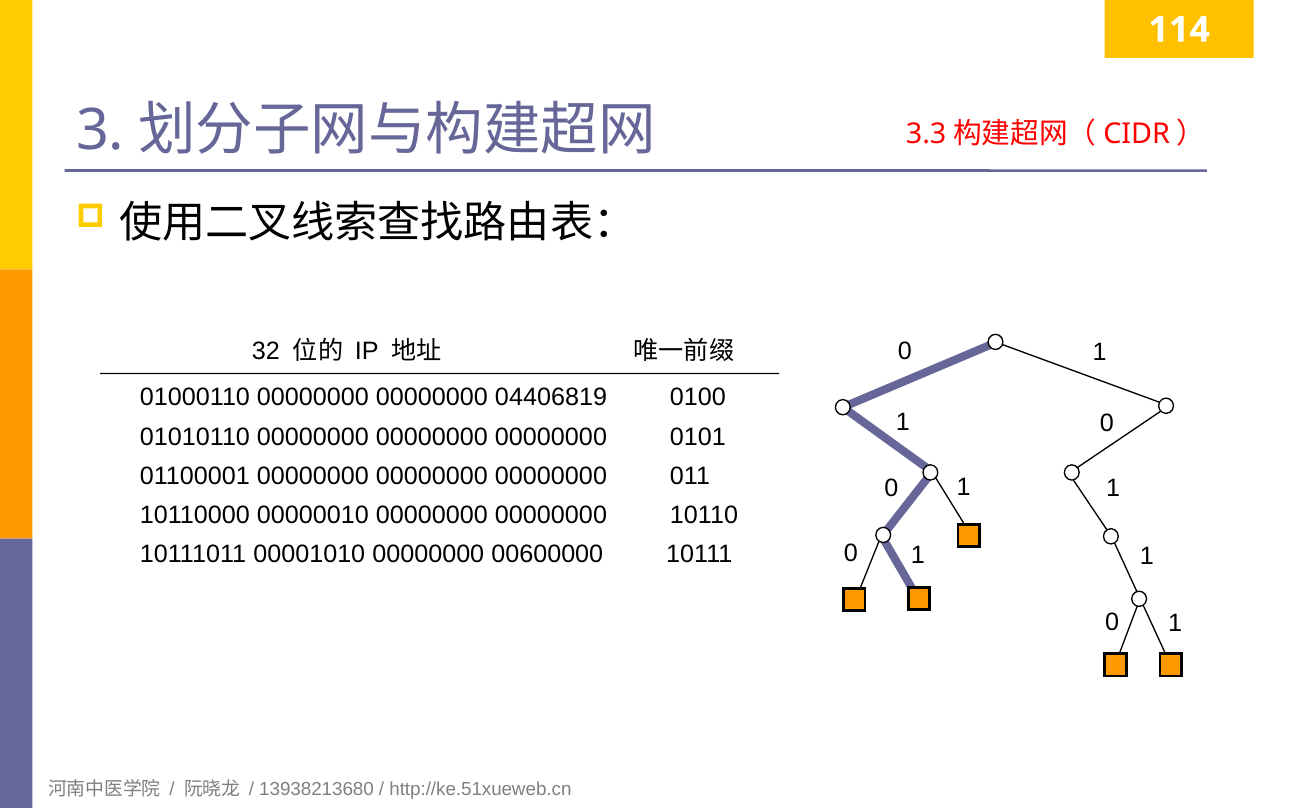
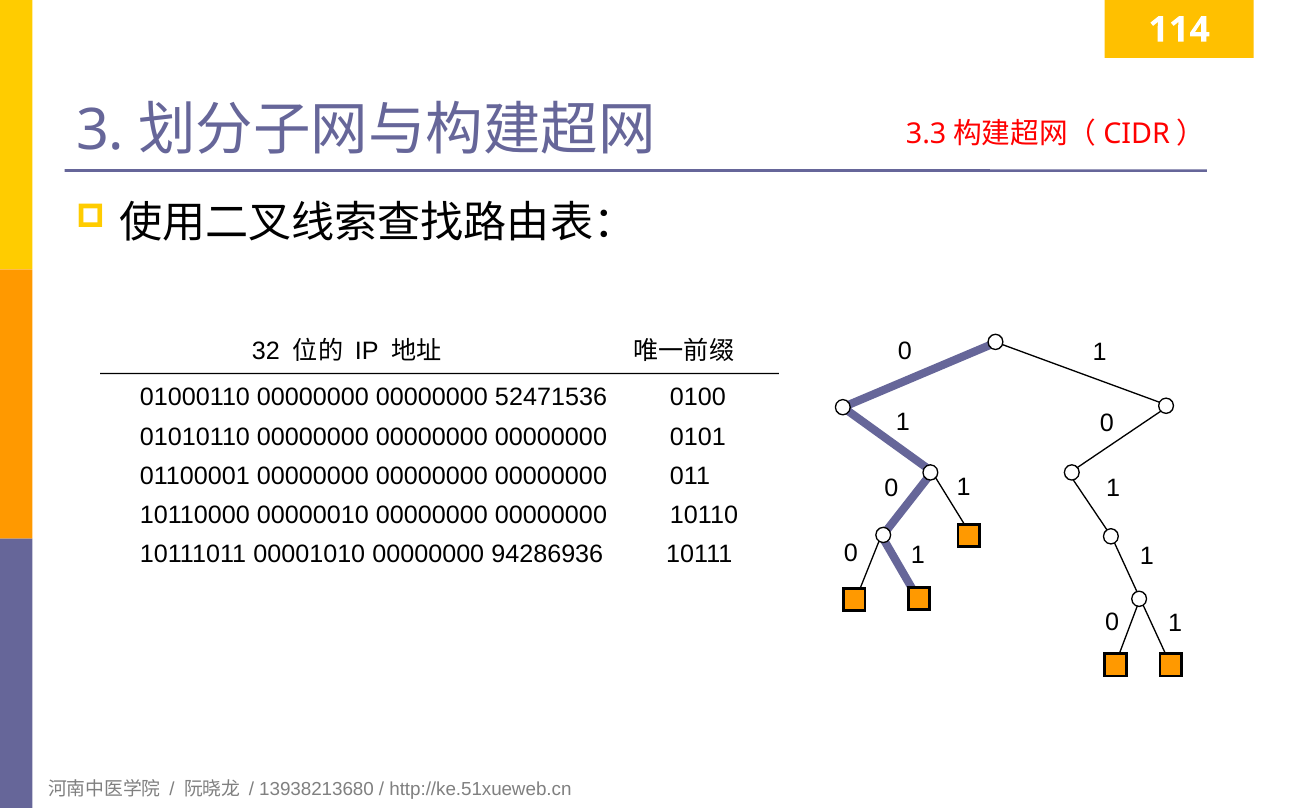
04406819: 04406819 -> 52471536 (551, 398)
00600000: 00600000 -> 94286936 (547, 554)
